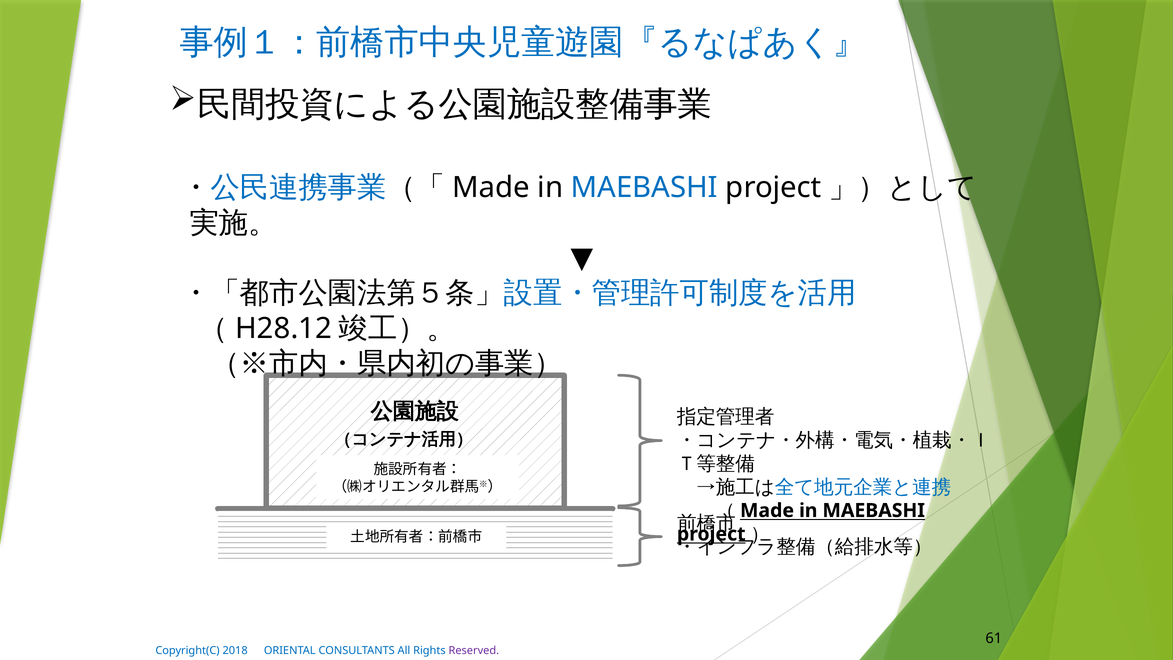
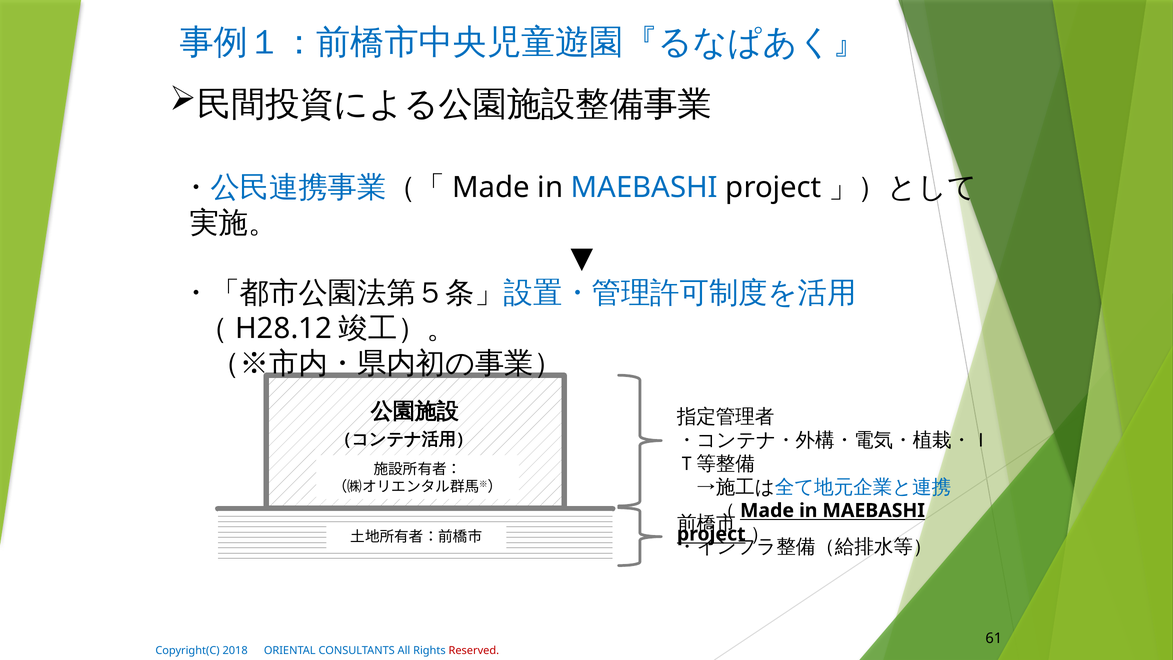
Reserved colour: purple -> red (474, 650)
